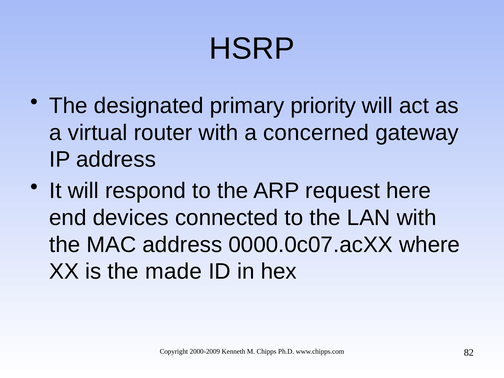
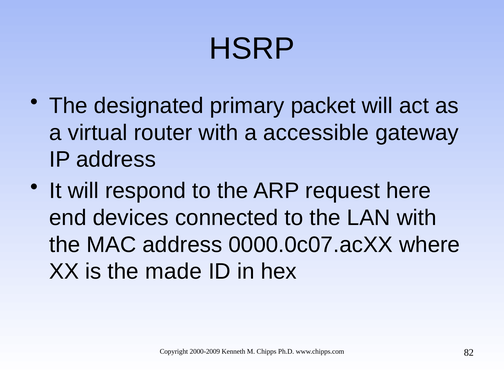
priority: priority -> packet (323, 106)
concerned: concerned -> accessible (316, 133)
